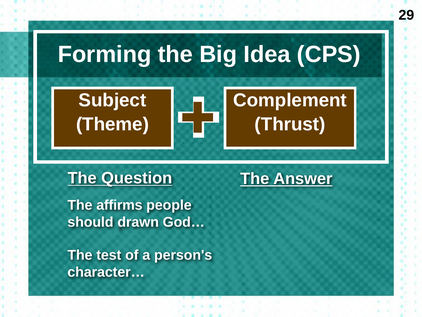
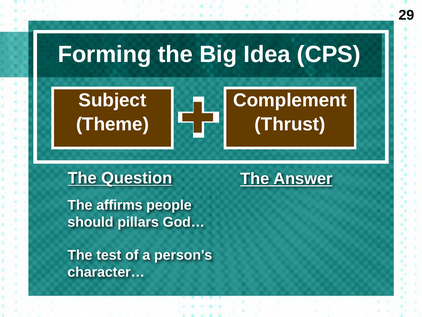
drawn: drawn -> pillars (138, 222)
